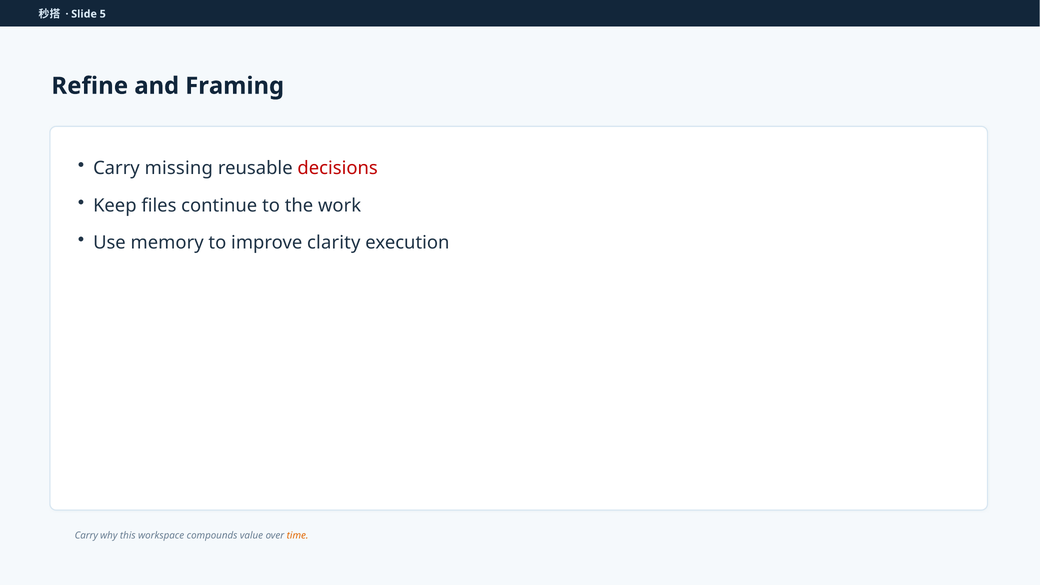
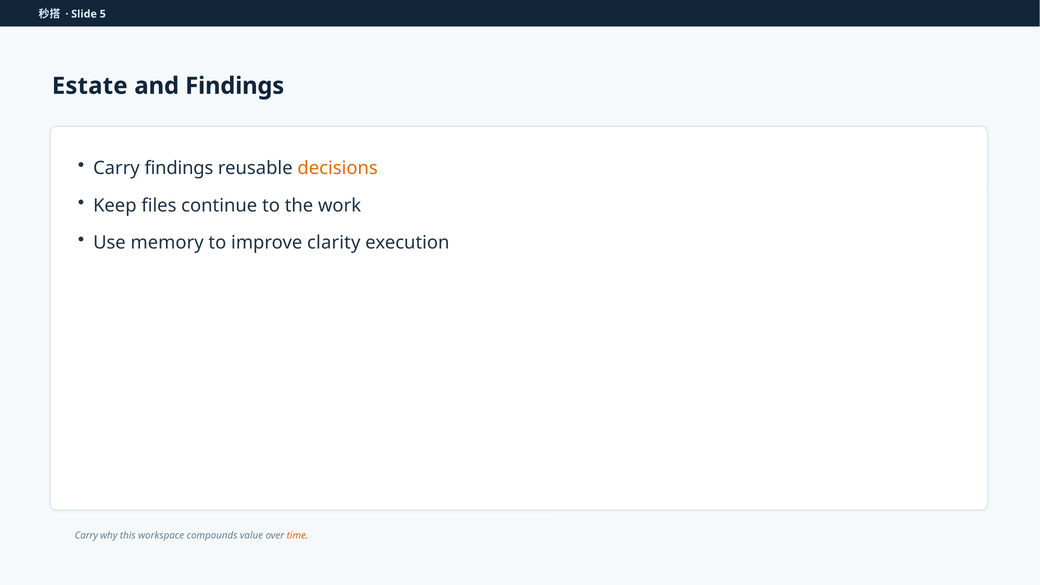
Refine: Refine -> Estate (90, 86)
and Framing: Framing -> Findings (235, 86)
Carry missing: missing -> findings (179, 168)
decisions colour: red -> orange (338, 168)
